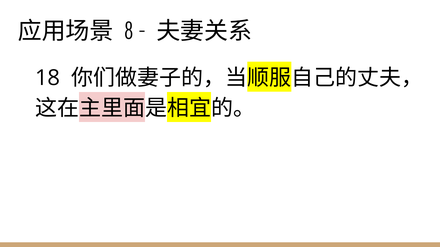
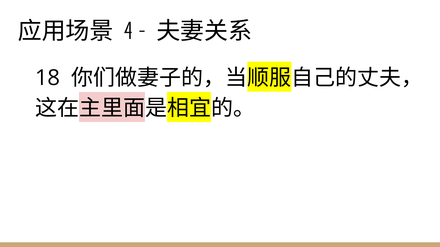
8: 8 -> 4 (129, 31)
